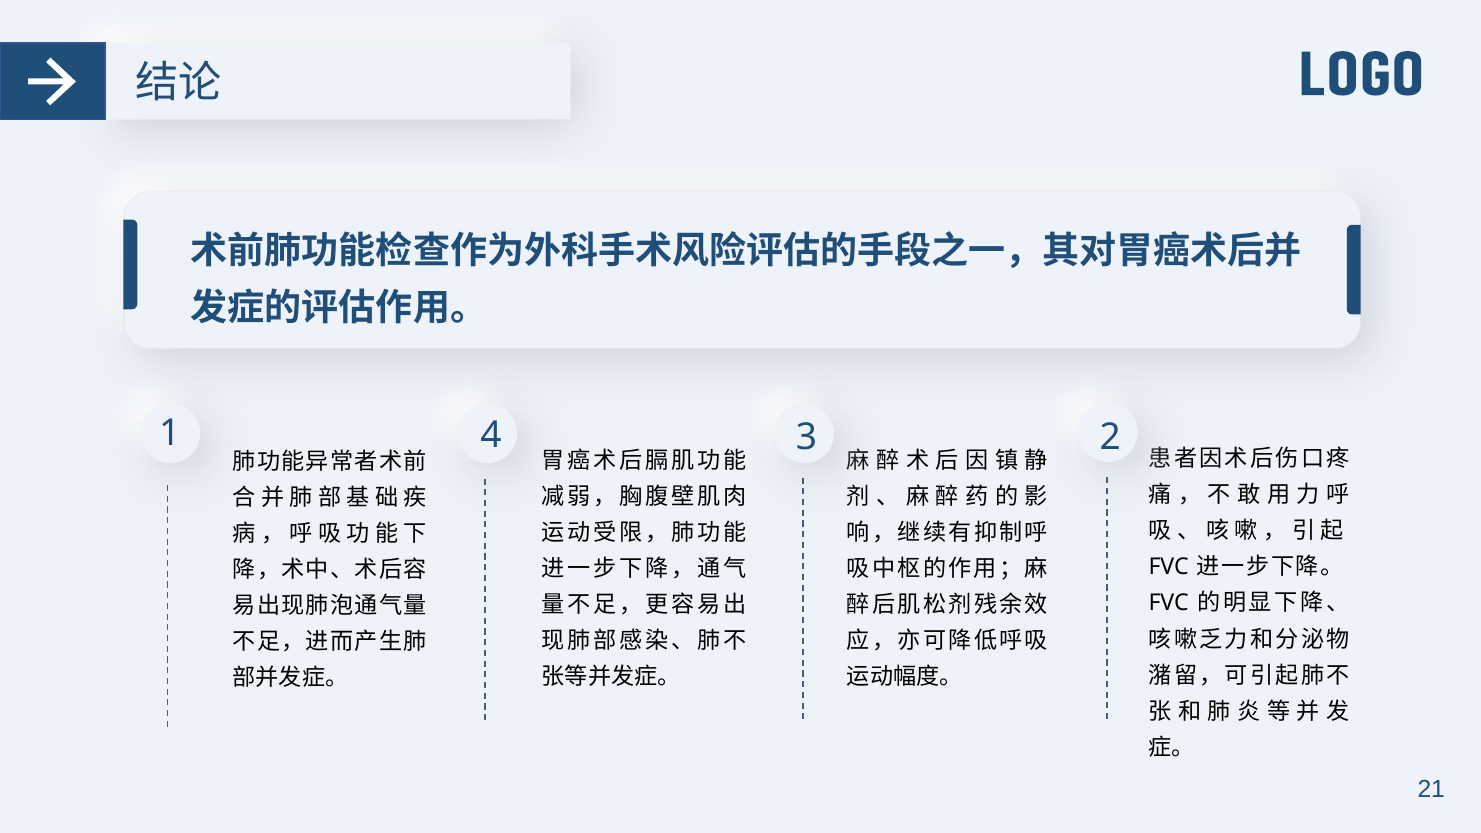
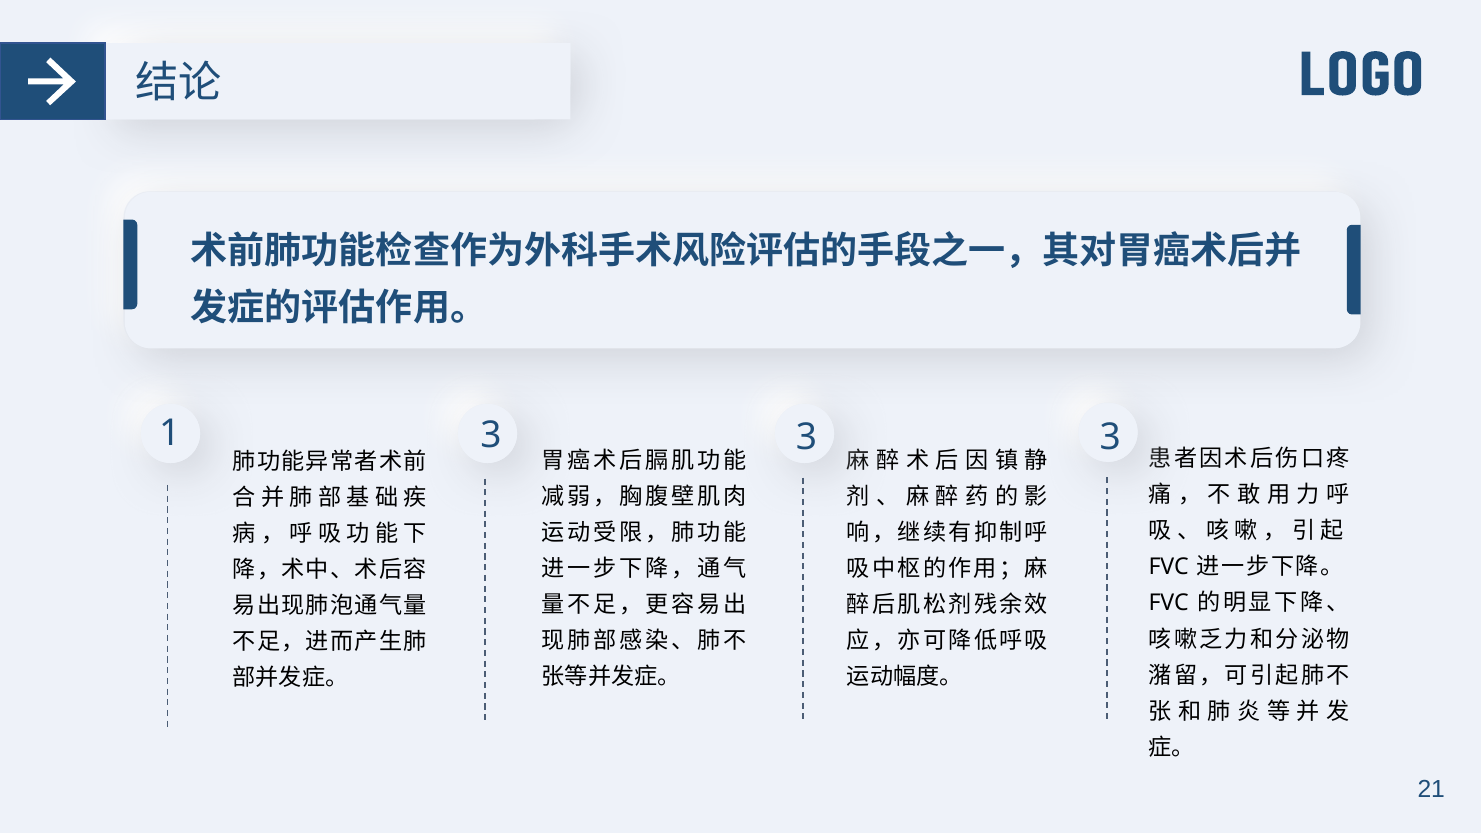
1 4: 4 -> 3 (491, 436)
2: 2 -> 3 (1110, 437)
